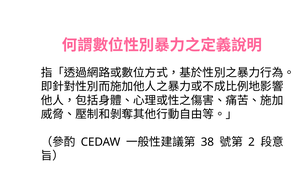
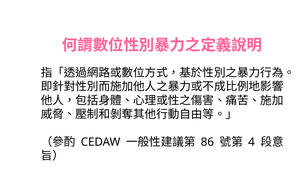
38: 38 -> 86 (207, 142)
2: 2 -> 4 (251, 142)
